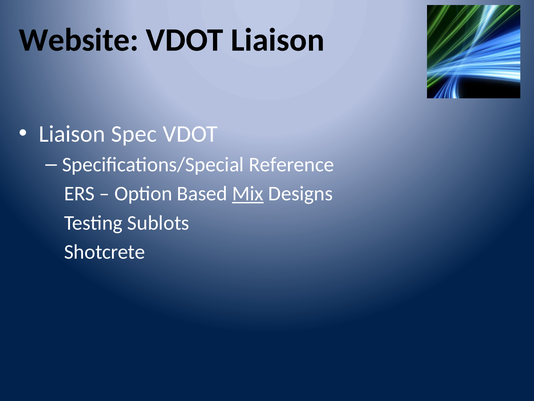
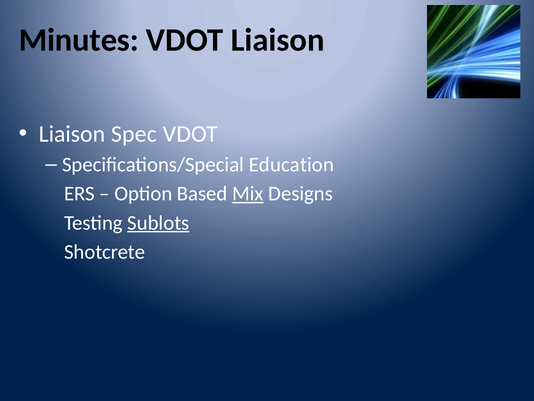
Website: Website -> Minutes (79, 40)
Reference: Reference -> Education (291, 164)
Sublots underline: none -> present (158, 223)
